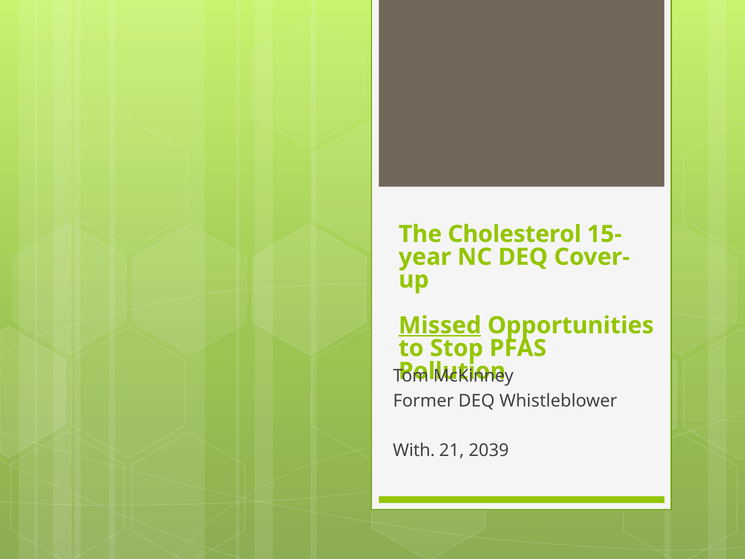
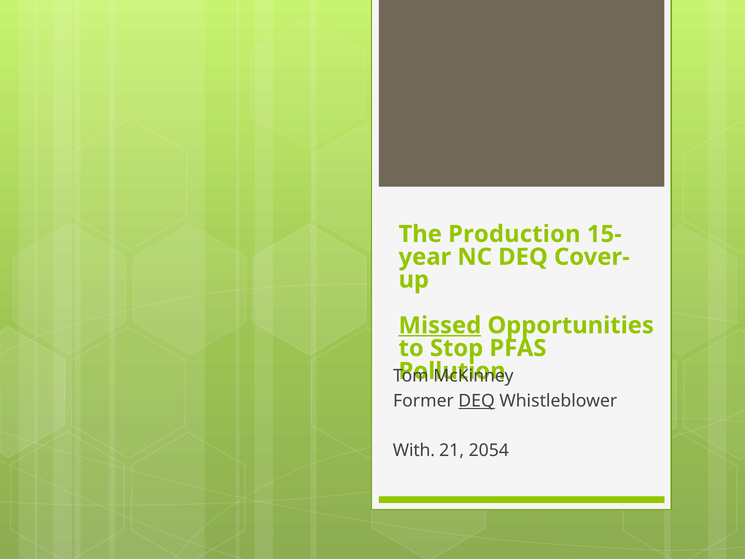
Cholesterol: Cholesterol -> Production (514, 234)
DEQ underline: none -> present (477, 401)
2039: 2039 -> 2054 (489, 450)
